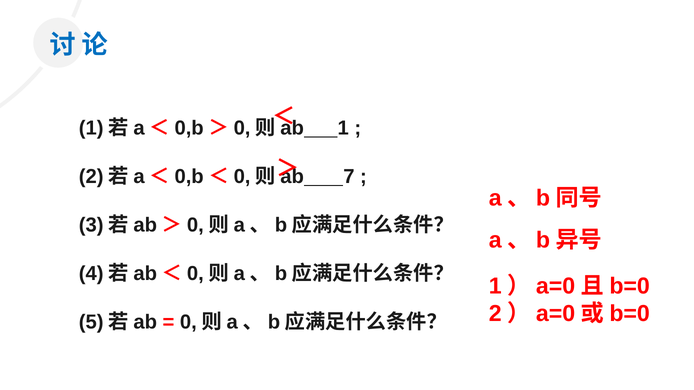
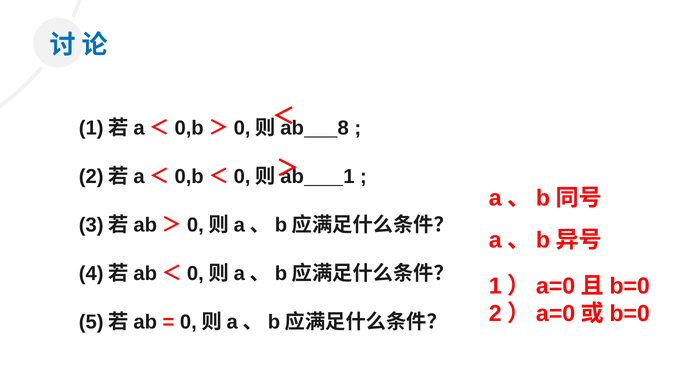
1: 1 -> 8 (343, 128)
7: 7 -> 1 (349, 177)
